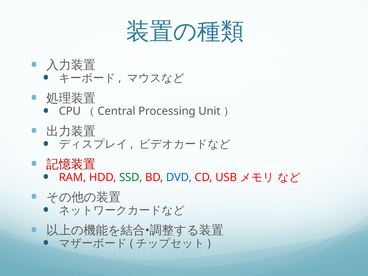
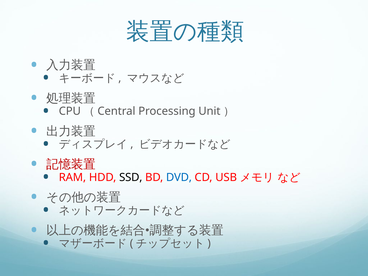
SSD colour: green -> black (131, 177)
